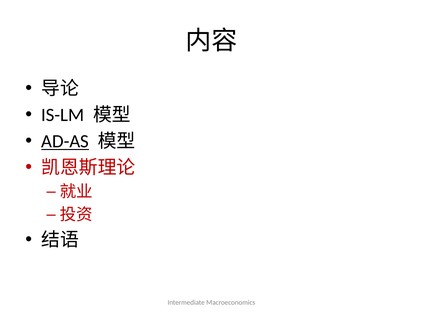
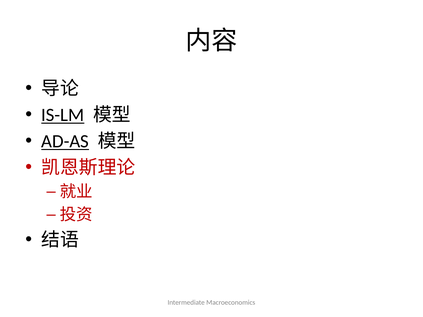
IS-LM underline: none -> present (63, 115)
